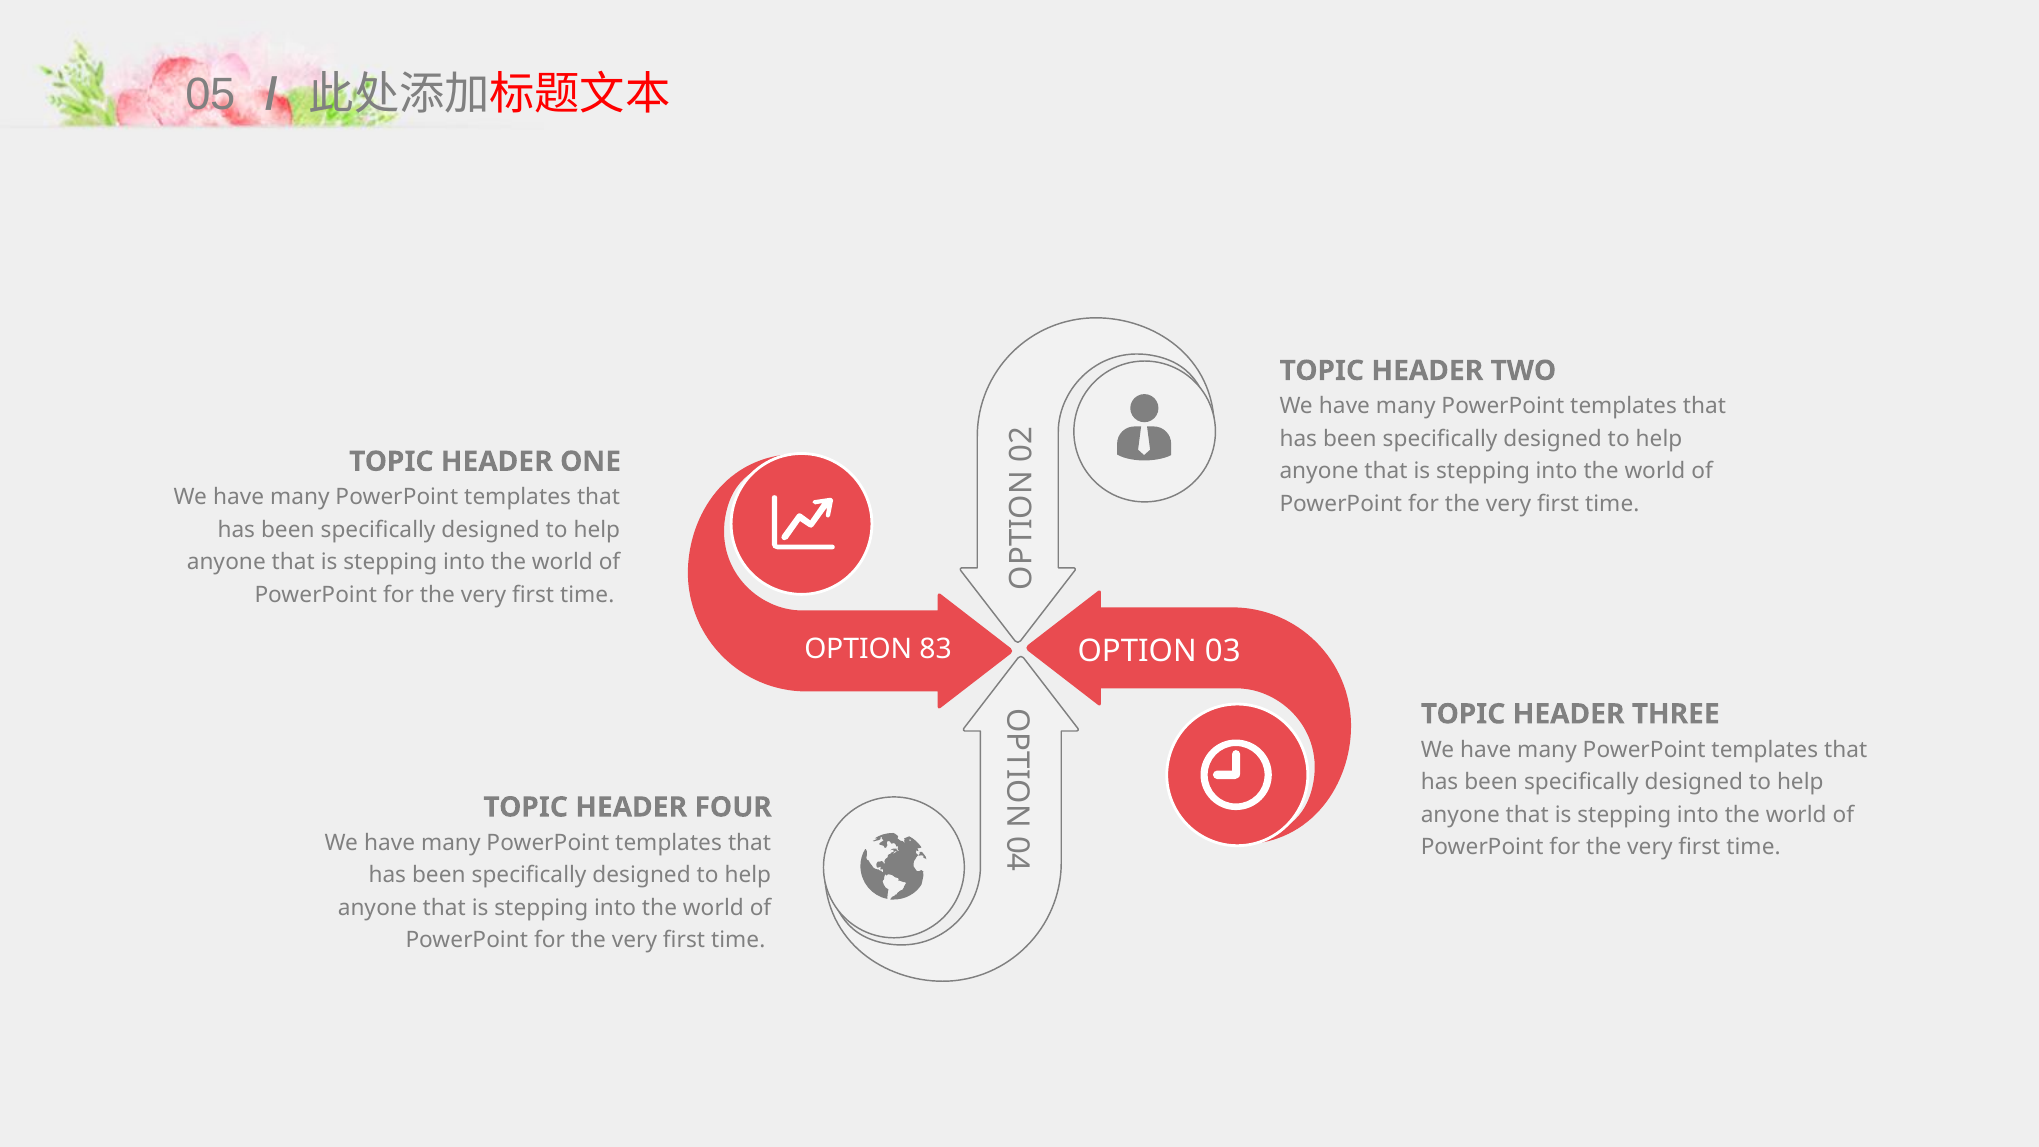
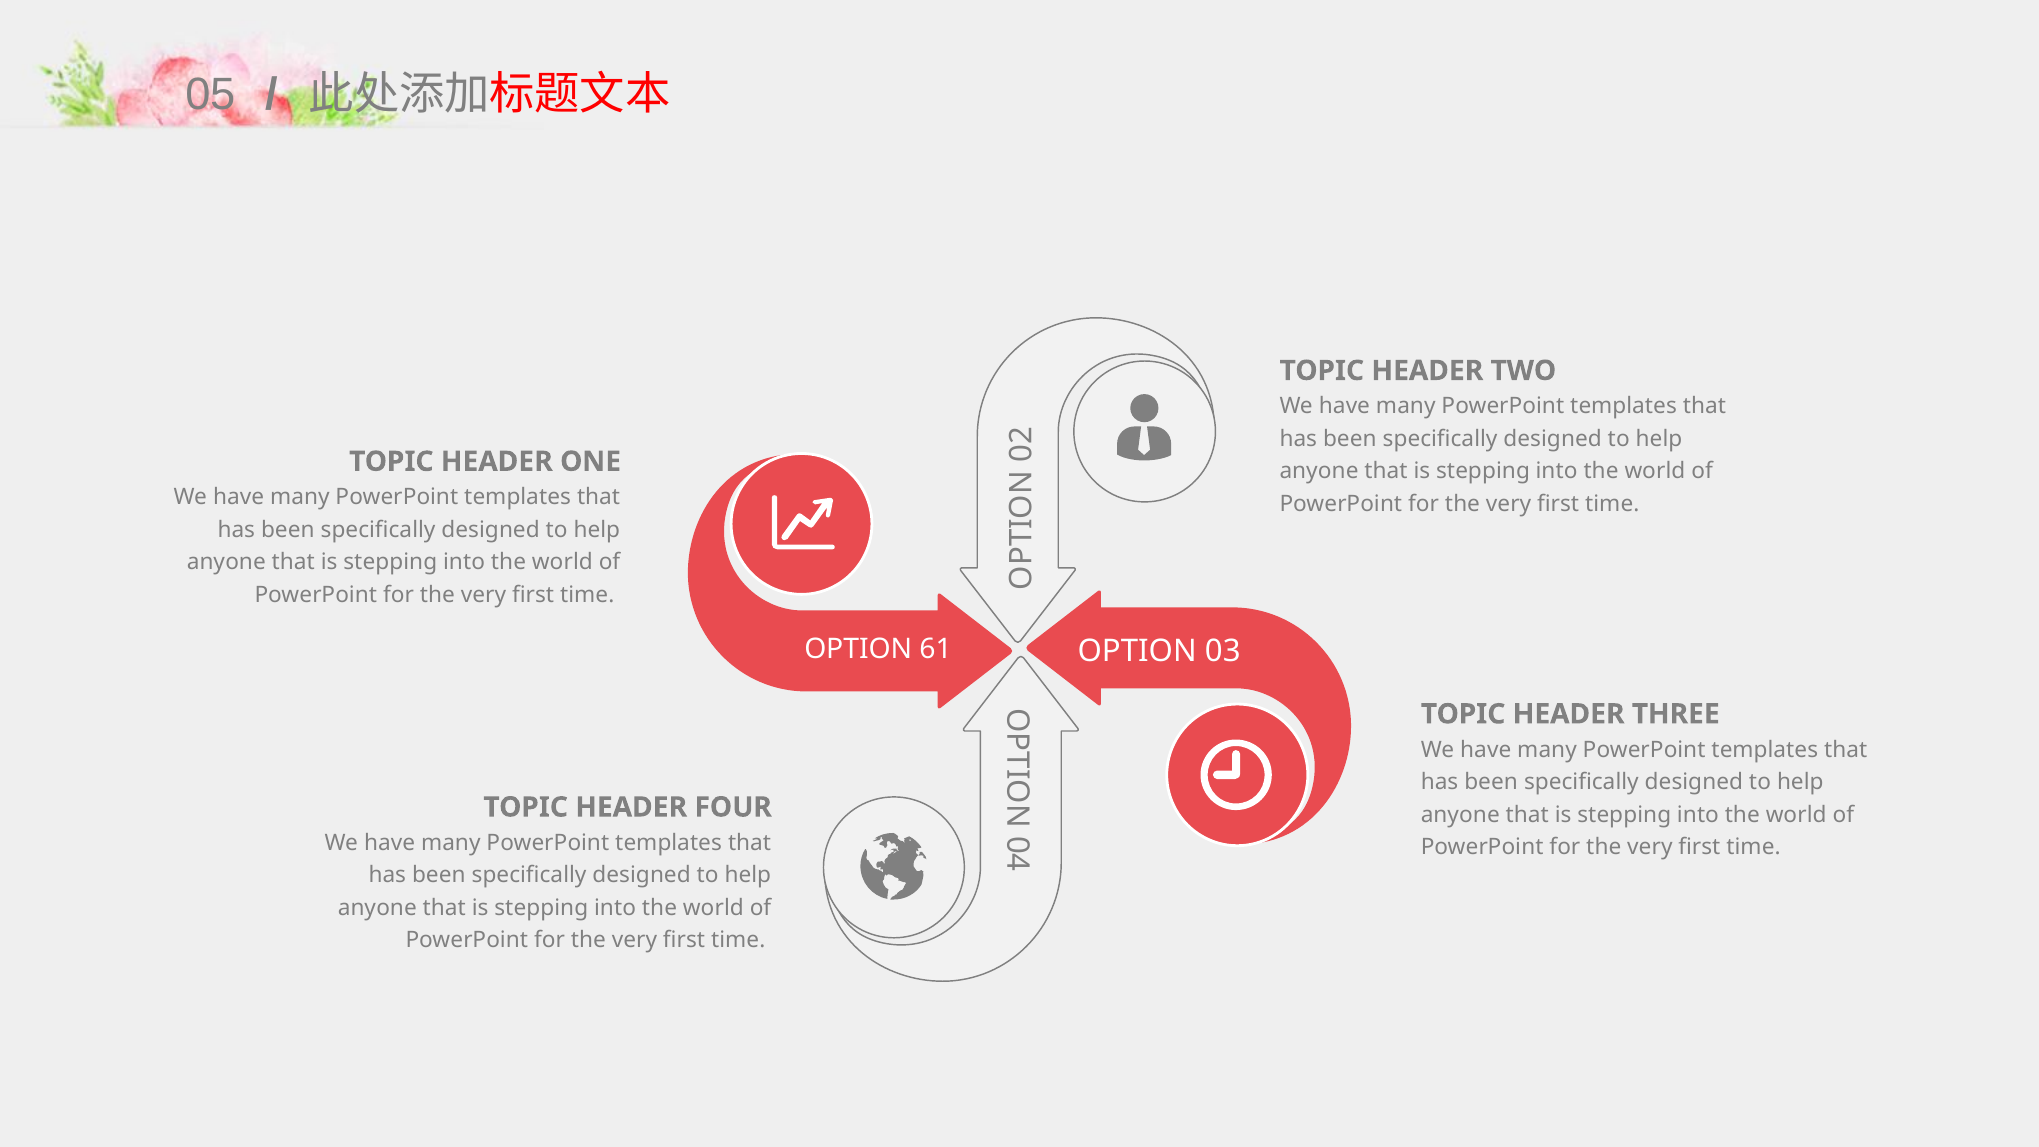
83: 83 -> 61 (935, 649)
